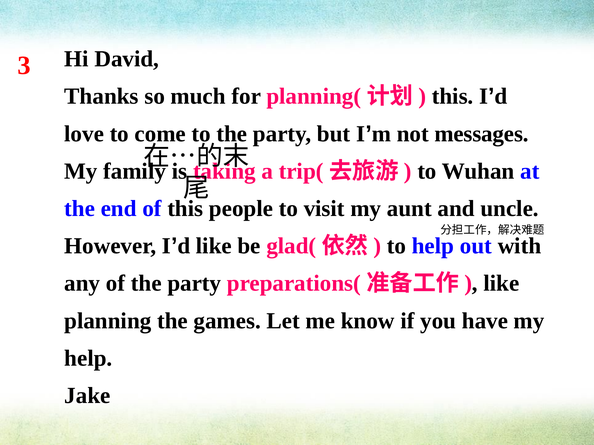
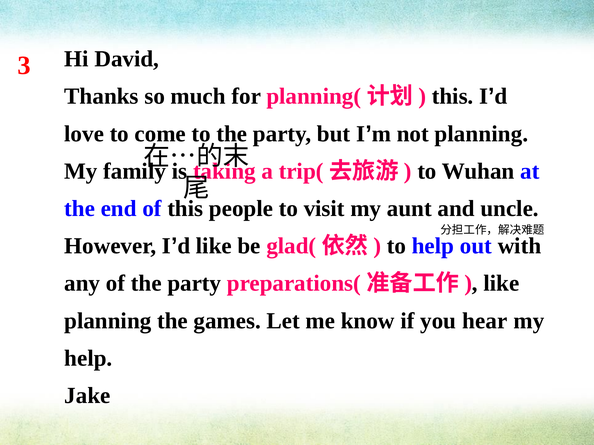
not messages: messages -> planning (481, 134)
have: have -> hear (485, 321)
